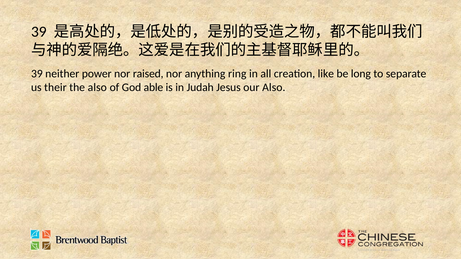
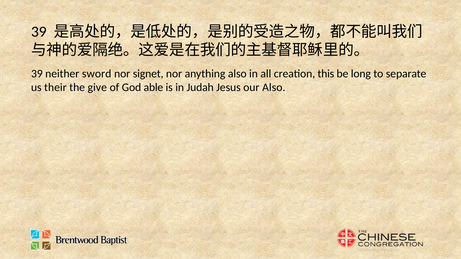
power: power -> sword (97, 74)
raised: raised -> signet (148, 74)
anything ring: ring -> also (237, 74)
like: like -> this (326, 74)
the also: also -> give (97, 88)
